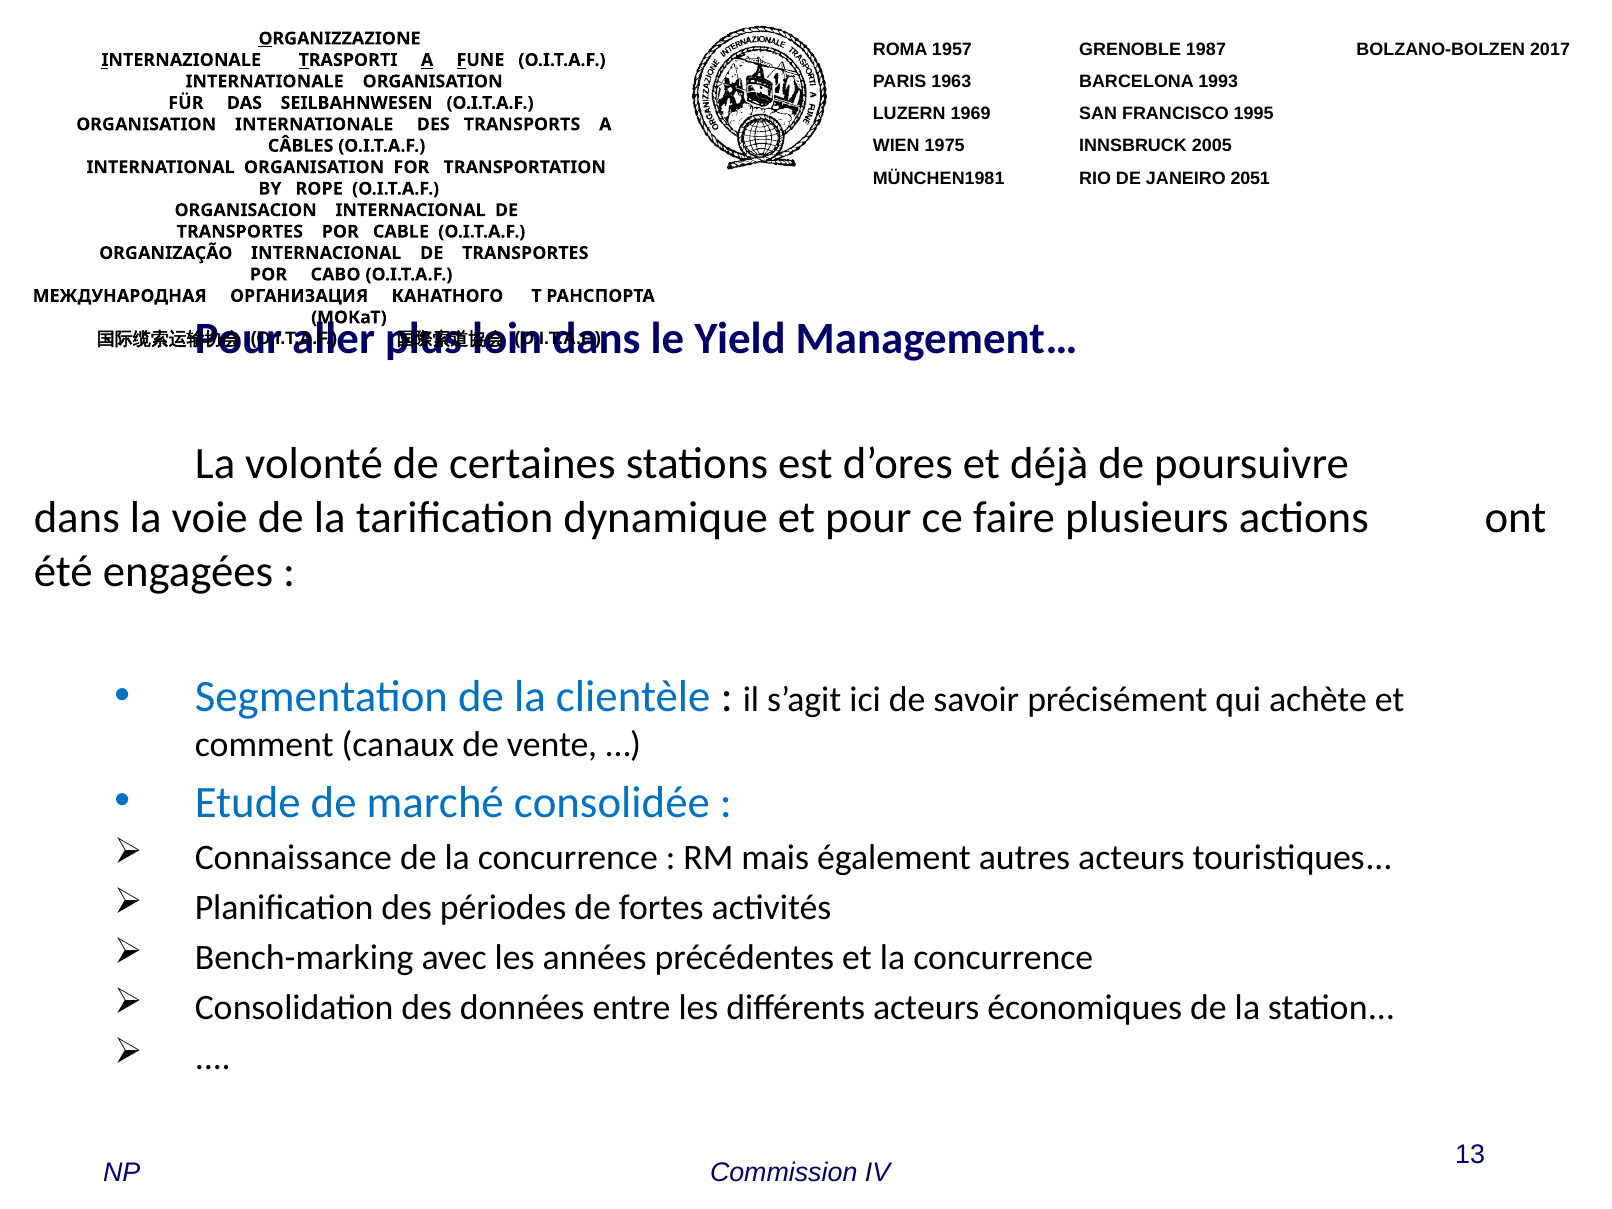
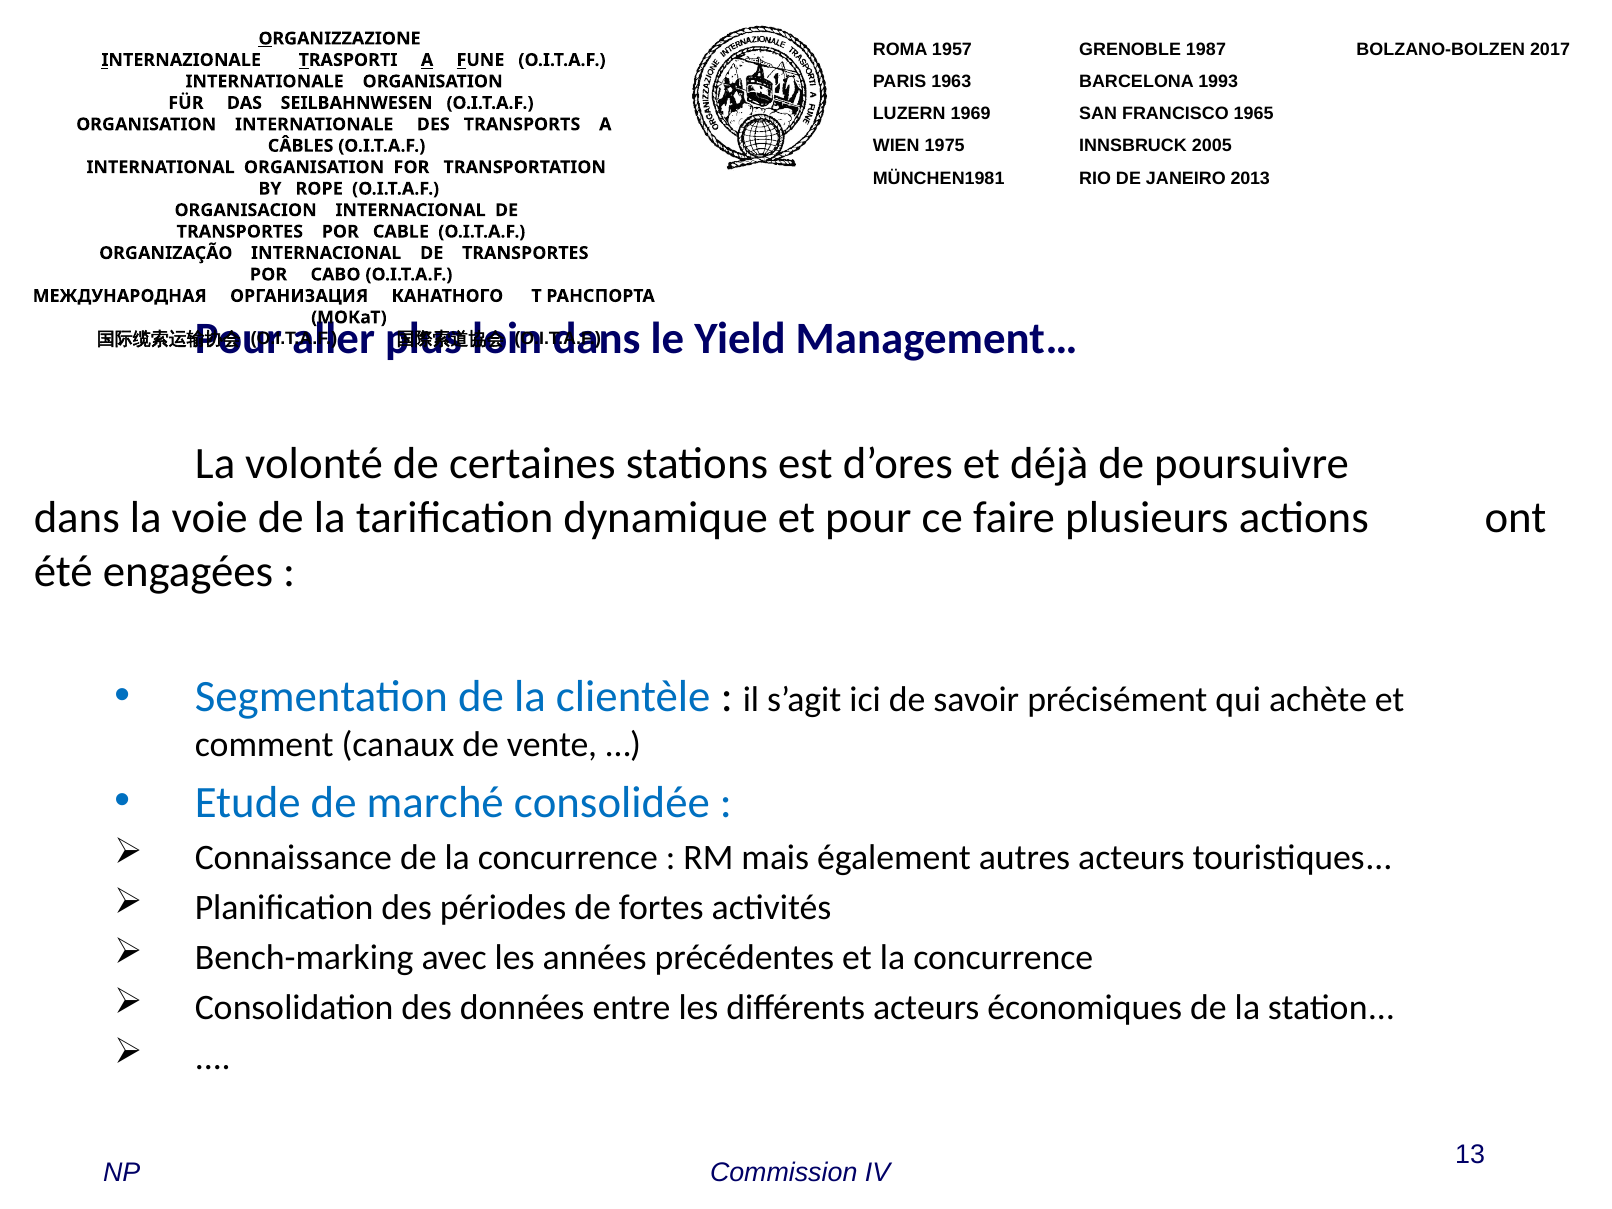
1995: 1995 -> 1965 (1254, 114)
2051: 2051 -> 2013 (1250, 178)
